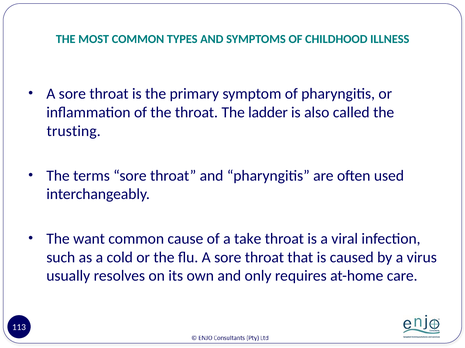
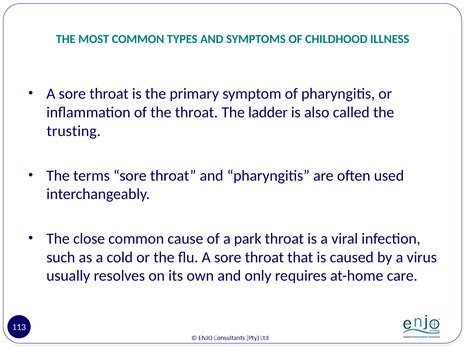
want: want -> close (89, 239)
take: take -> park (248, 239)
